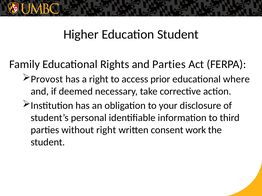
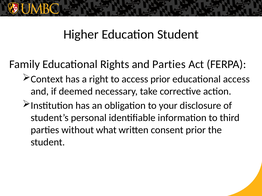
Provost: Provost -> Context (47, 79)
educational where: where -> access (236, 79)
without right: right -> what (106, 130)
consent work: work -> prior (196, 130)
